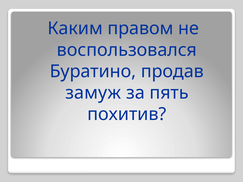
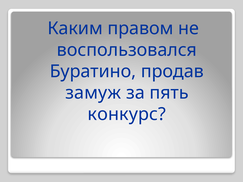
похитив: похитив -> конкурс (127, 114)
